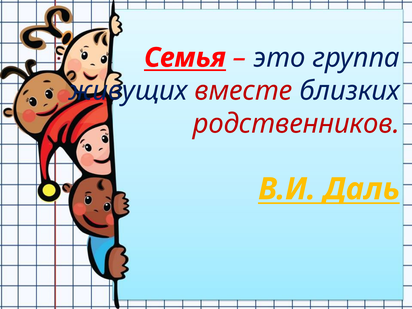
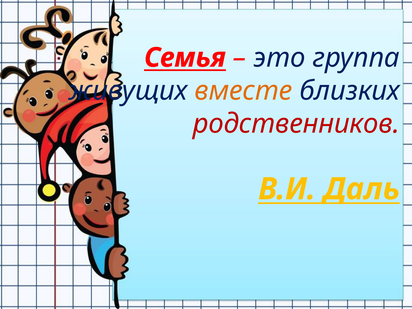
вместе colour: red -> orange (243, 91)
